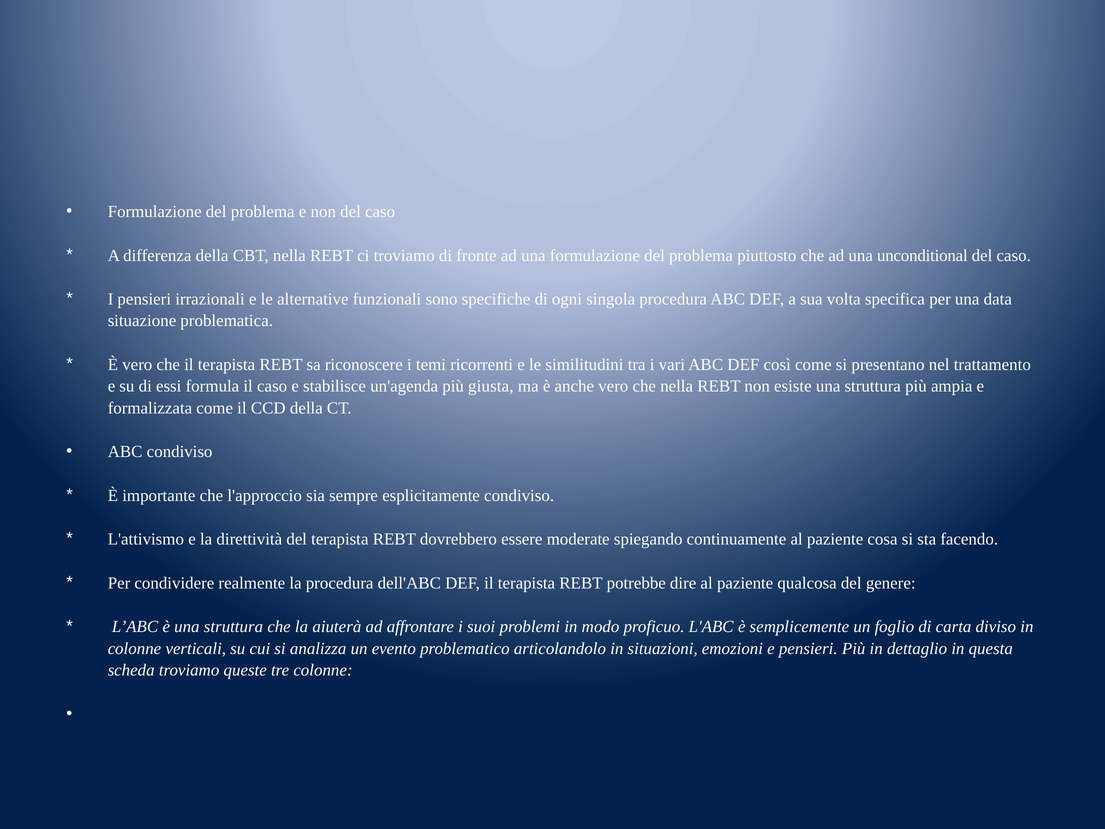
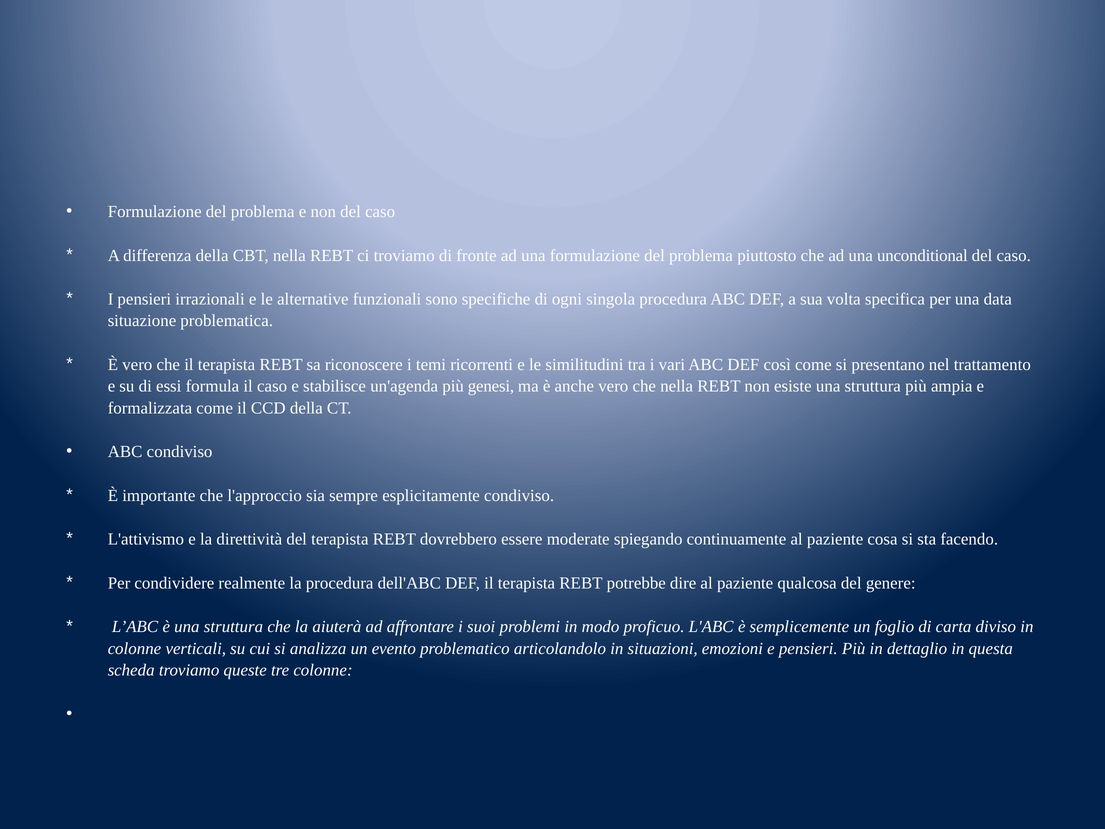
giusta: giusta -> genesi (491, 386)
